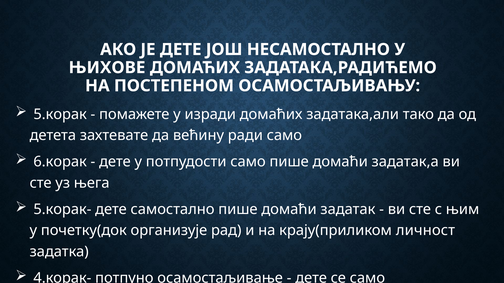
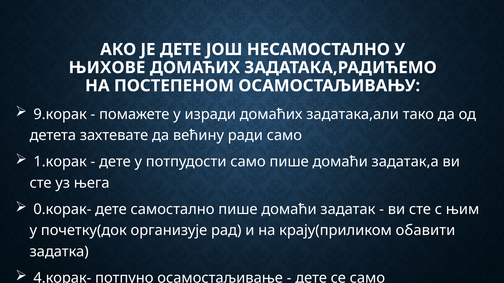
5.корак: 5.корак -> 9.корак (60, 114)
6.корак: 6.корак -> 1.корак (60, 162)
5.корак-: 5.корак- -> 0.корак- (62, 210)
личност: личност -> обавити (426, 231)
